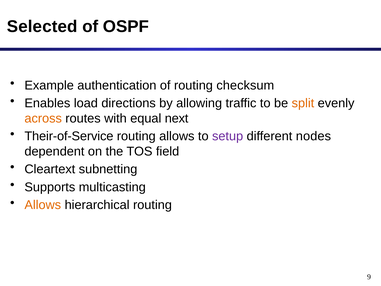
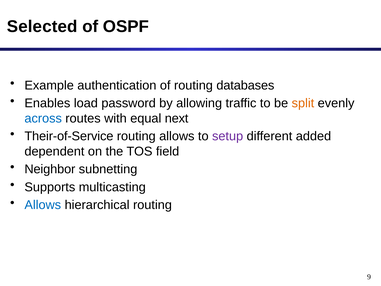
checksum: checksum -> databases (245, 85)
directions: directions -> password (129, 103)
across colour: orange -> blue (43, 118)
nodes: nodes -> added (313, 136)
Cleartext: Cleartext -> Neighbor (50, 169)
Allows colour: orange -> blue (43, 205)
